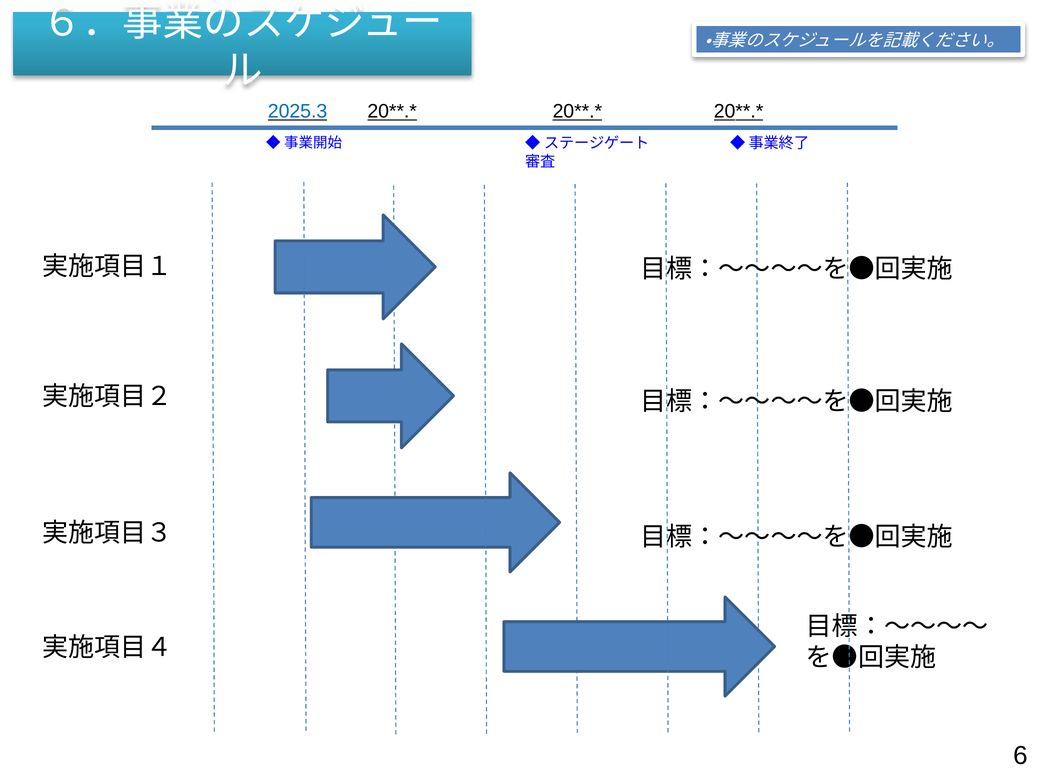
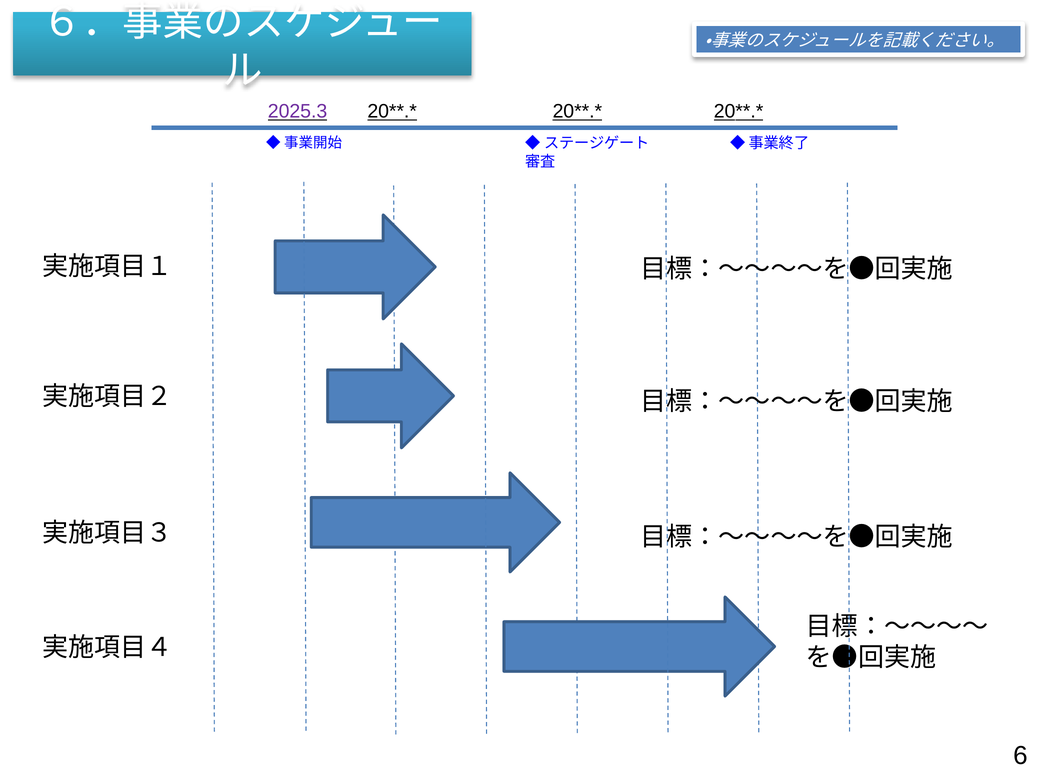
2025.3 colour: blue -> purple (298, 111)
